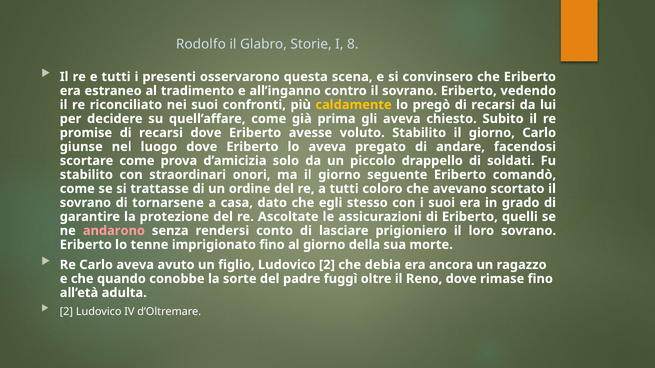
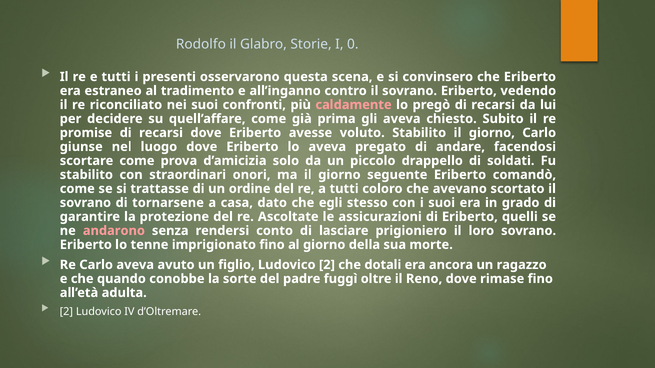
8: 8 -> 0 (353, 44)
caldamente colour: yellow -> pink (354, 105)
debia: debia -> dotali (383, 265)
